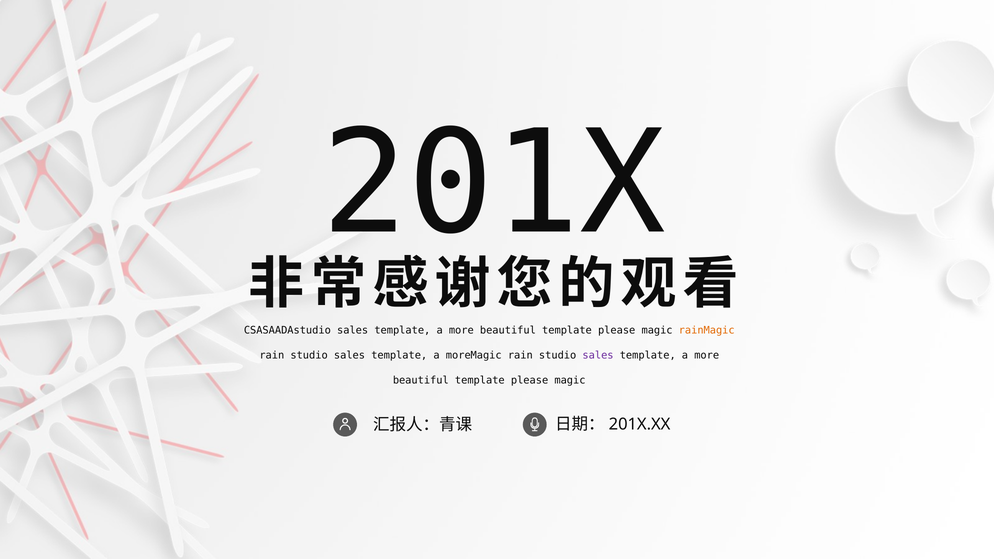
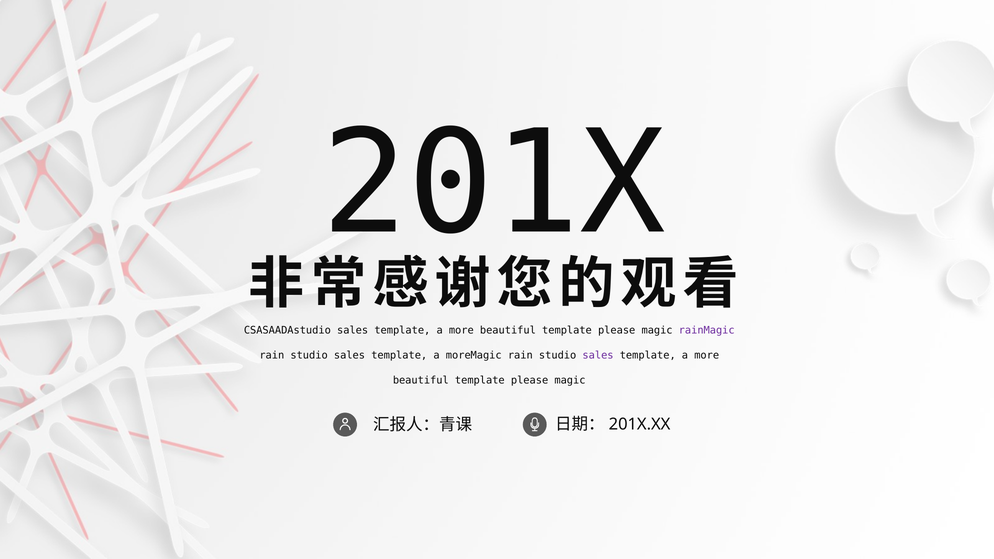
rainMagic colour: orange -> purple (707, 330)
